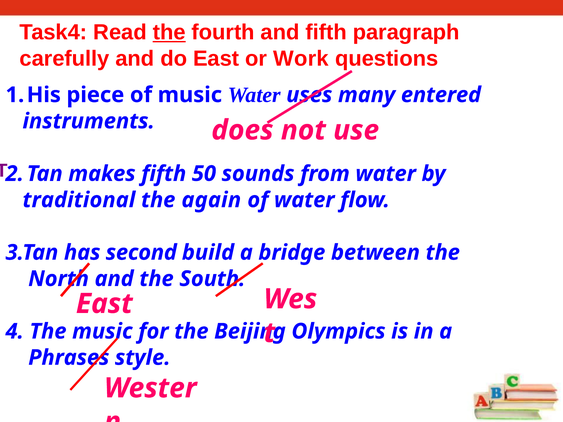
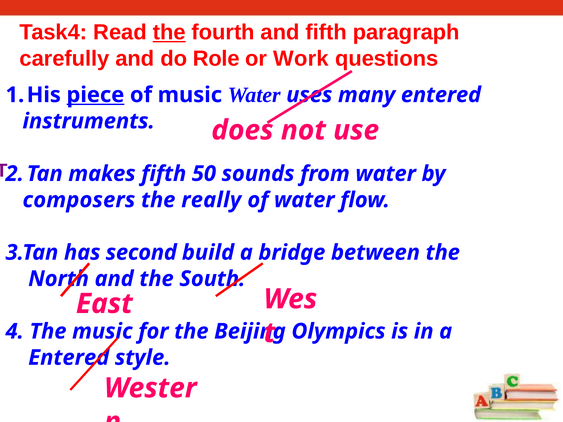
do East: East -> Role (216, 59)
piece underline: none -> present (95, 95)
traditional: traditional -> composers (79, 200)
again: again -> really (211, 200)
Phrases: Phrases -> Entered (69, 358)
